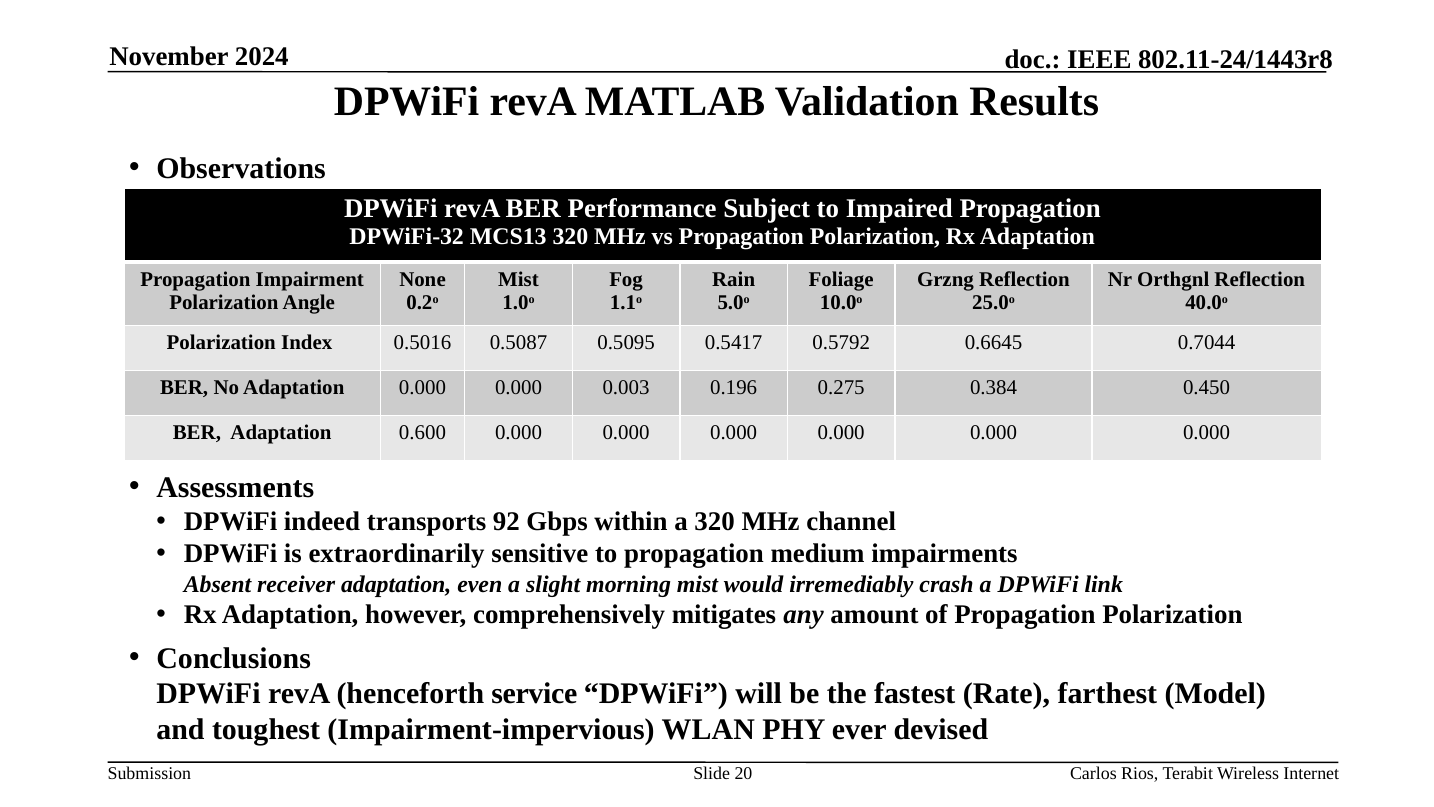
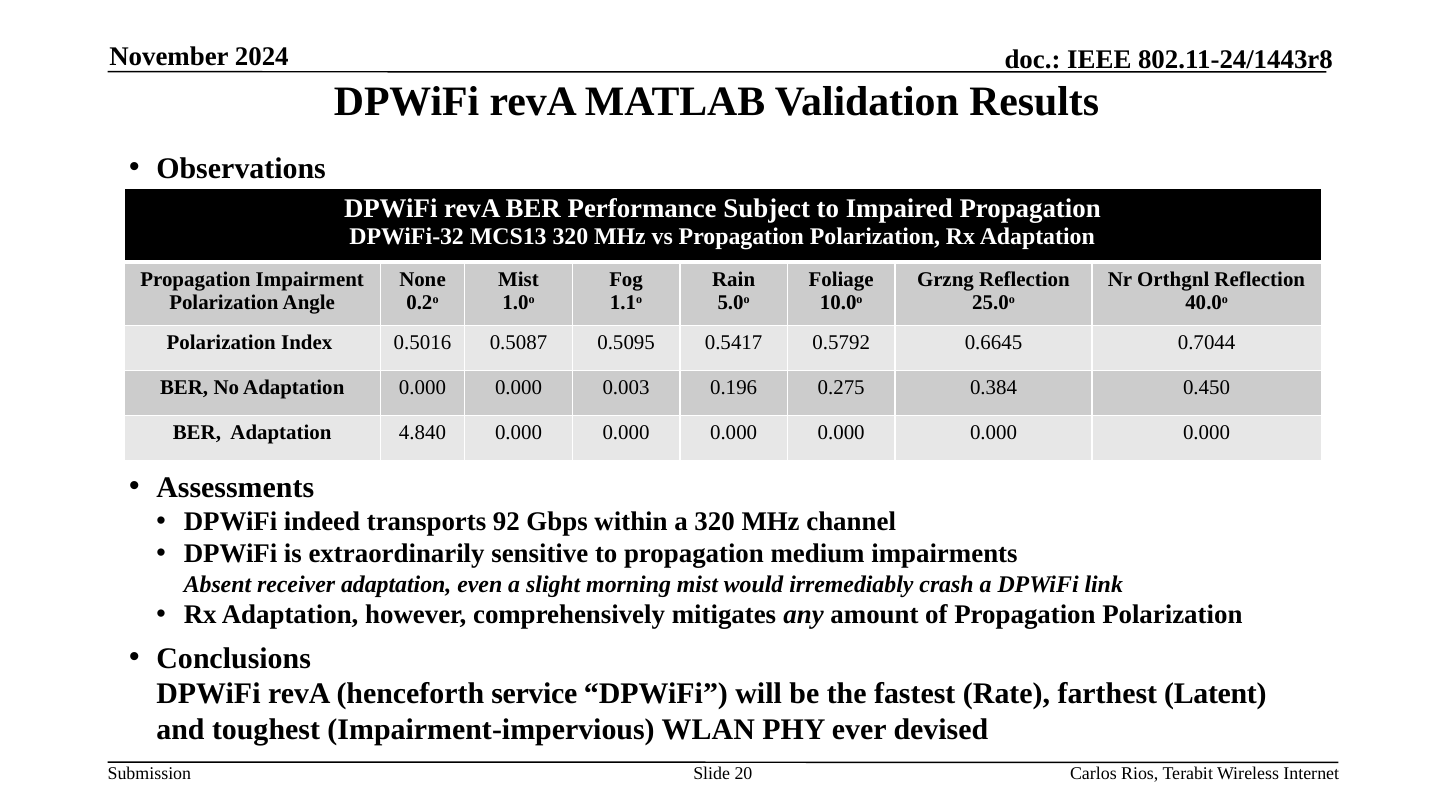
0.600: 0.600 -> 4.840 (422, 433)
Model: Model -> Latent (1215, 694)
